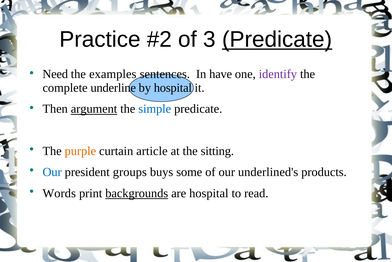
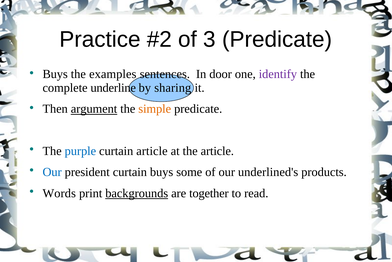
Predicate underline: present -> none (277, 39)
Need: Need -> Buys (55, 74)
have: have -> door (221, 74)
by hospital: hospital -> sharing (173, 88)
simple colour: blue -> orange (155, 109)
purple colour: orange -> blue (80, 151)
the sitting: sitting -> article (217, 151)
president groups: groups -> curtain (130, 172)
are hospital: hospital -> together (209, 193)
